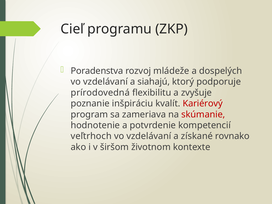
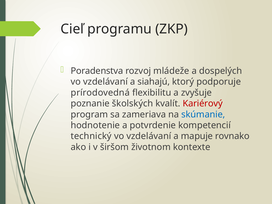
inšpiráciu: inšpiráciu -> školských (133, 104)
skúmanie colour: red -> blue (203, 114)
veľtrhoch: veľtrhoch -> technický (91, 136)
získané: získané -> mapuje (197, 136)
